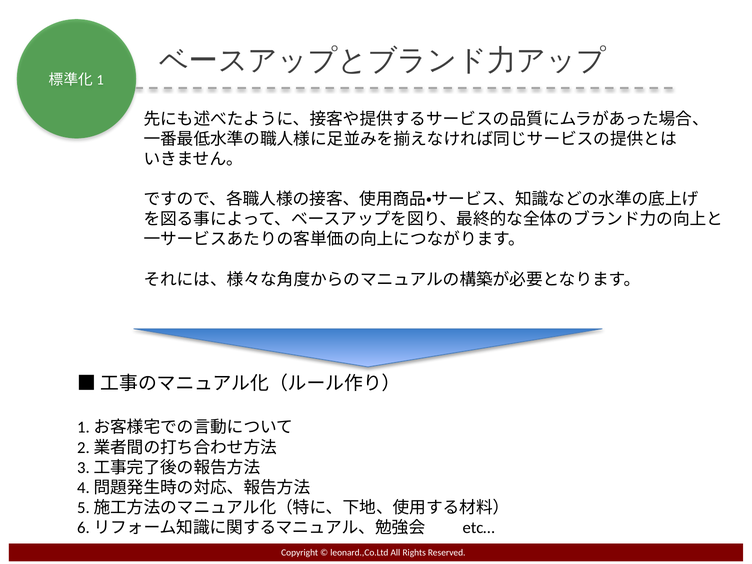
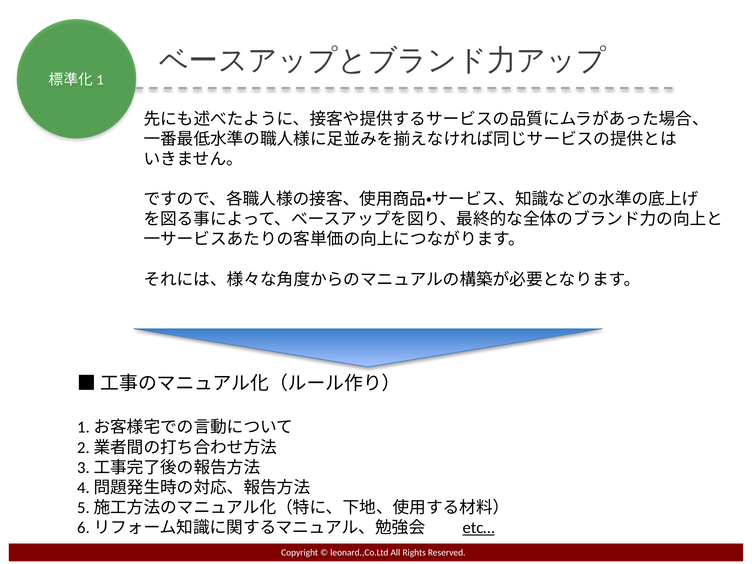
etc… underline: none -> present (479, 528)
